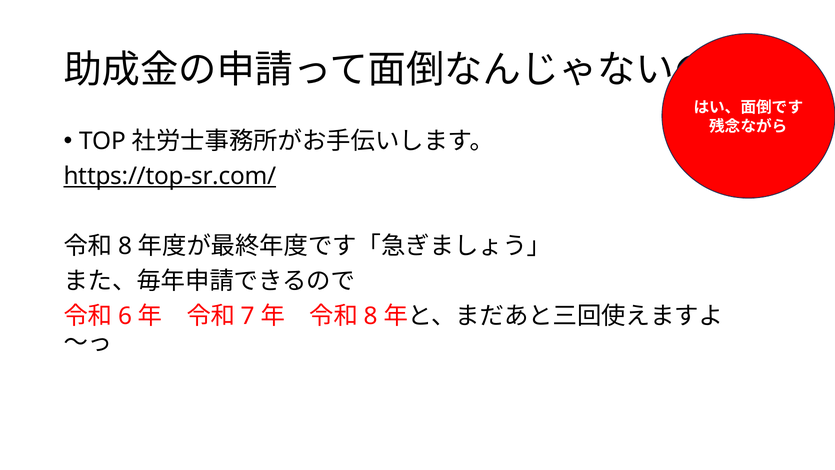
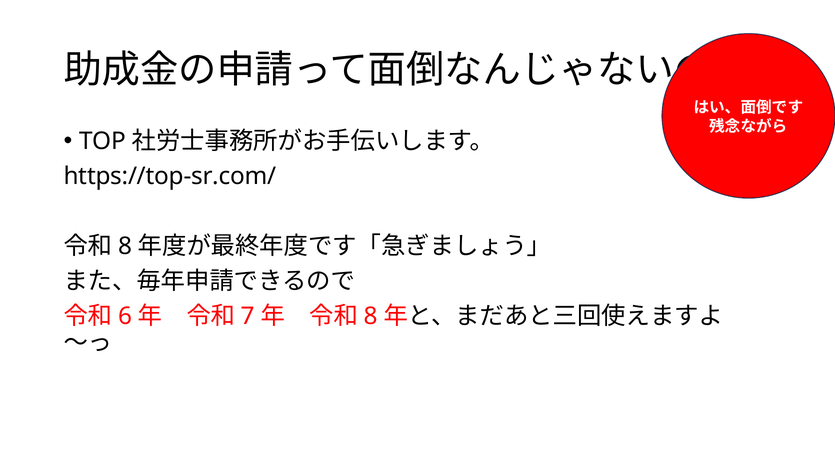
https://top-sr.com/ underline: present -> none (170, 176)
